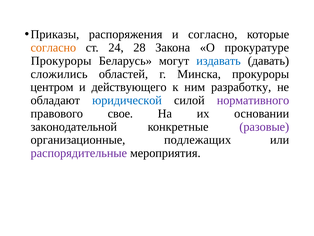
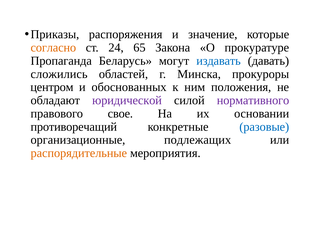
и согласно: согласно -> значение (213, 34)
28: 28 -> 65 (139, 47)
Прокуроры: Прокуроры -> Пропаганда (61, 61)
действующего: действующего -> обоснованных (129, 87)
разработку: разработку -> положения (241, 87)
юридической colour: blue -> purple (127, 100)
законодательной: законодательной -> противоречащий (74, 126)
разовые colour: purple -> blue (264, 126)
распорядительные colour: purple -> orange (79, 153)
